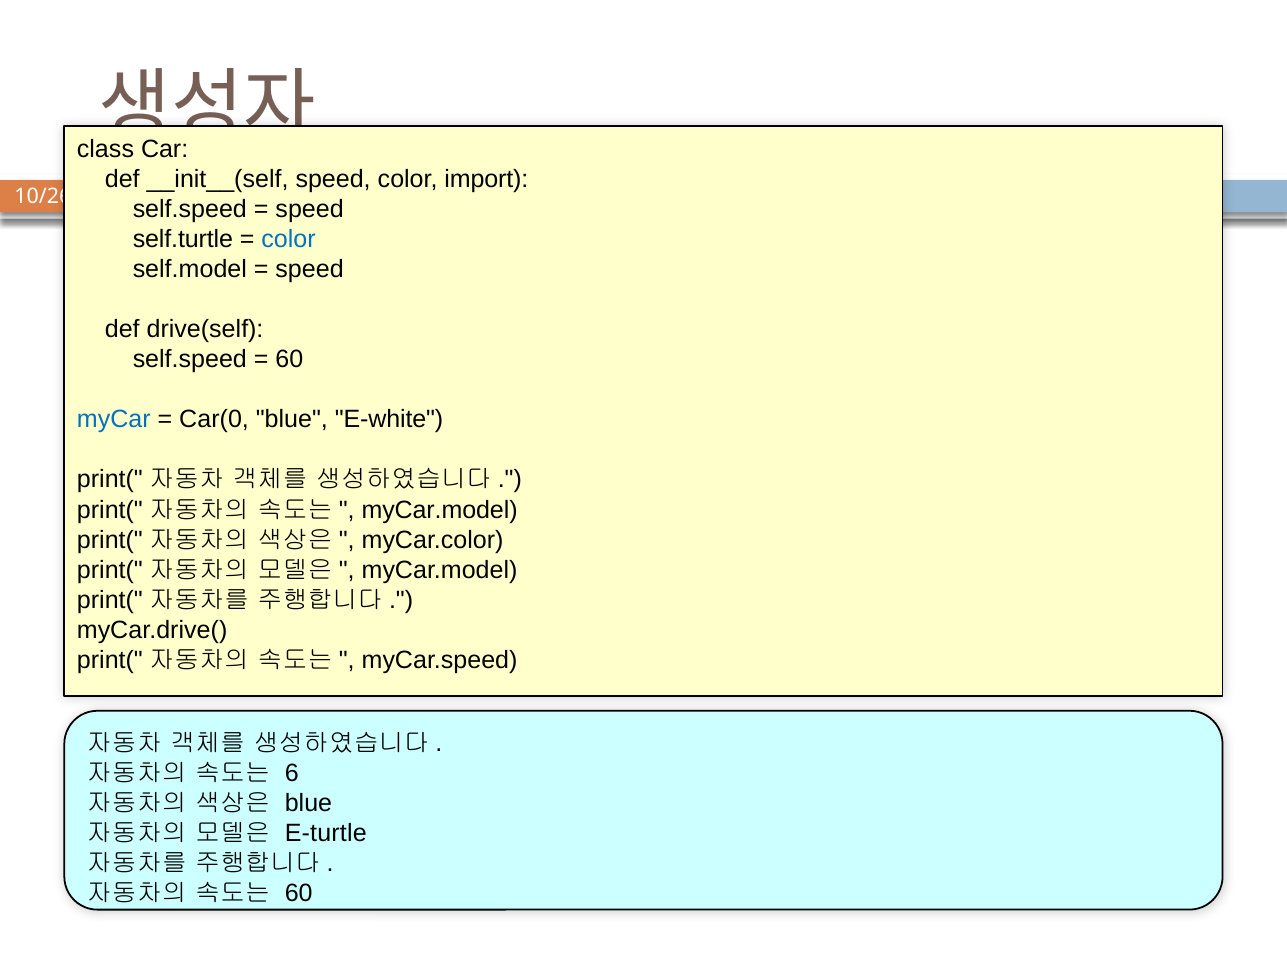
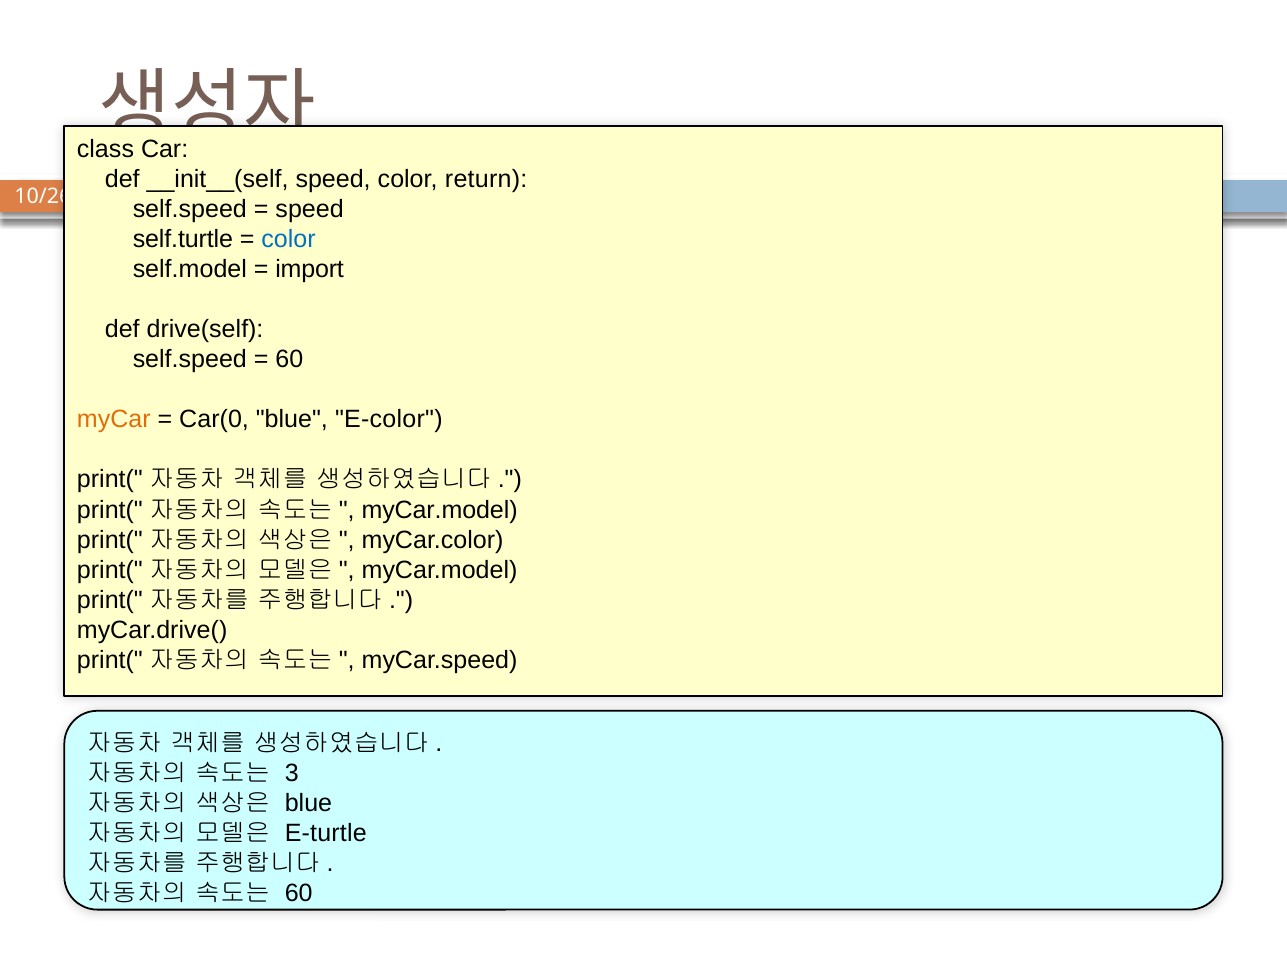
import: import -> return (486, 179)
speed: speed -> import (310, 270)
myCar colour: blue -> orange (114, 420)
E-white: E-white -> E-color (389, 420)
6: 6 -> 3 (292, 774)
